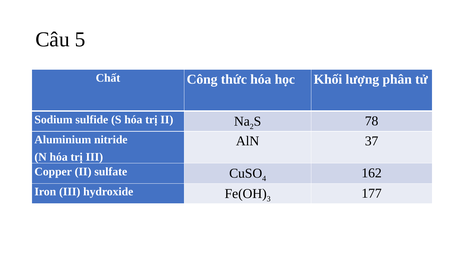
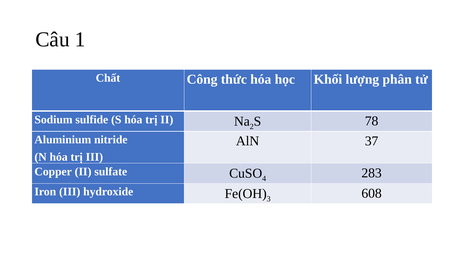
5: 5 -> 1 (80, 40)
162: 162 -> 283 (372, 173)
177: 177 -> 608 (372, 193)
